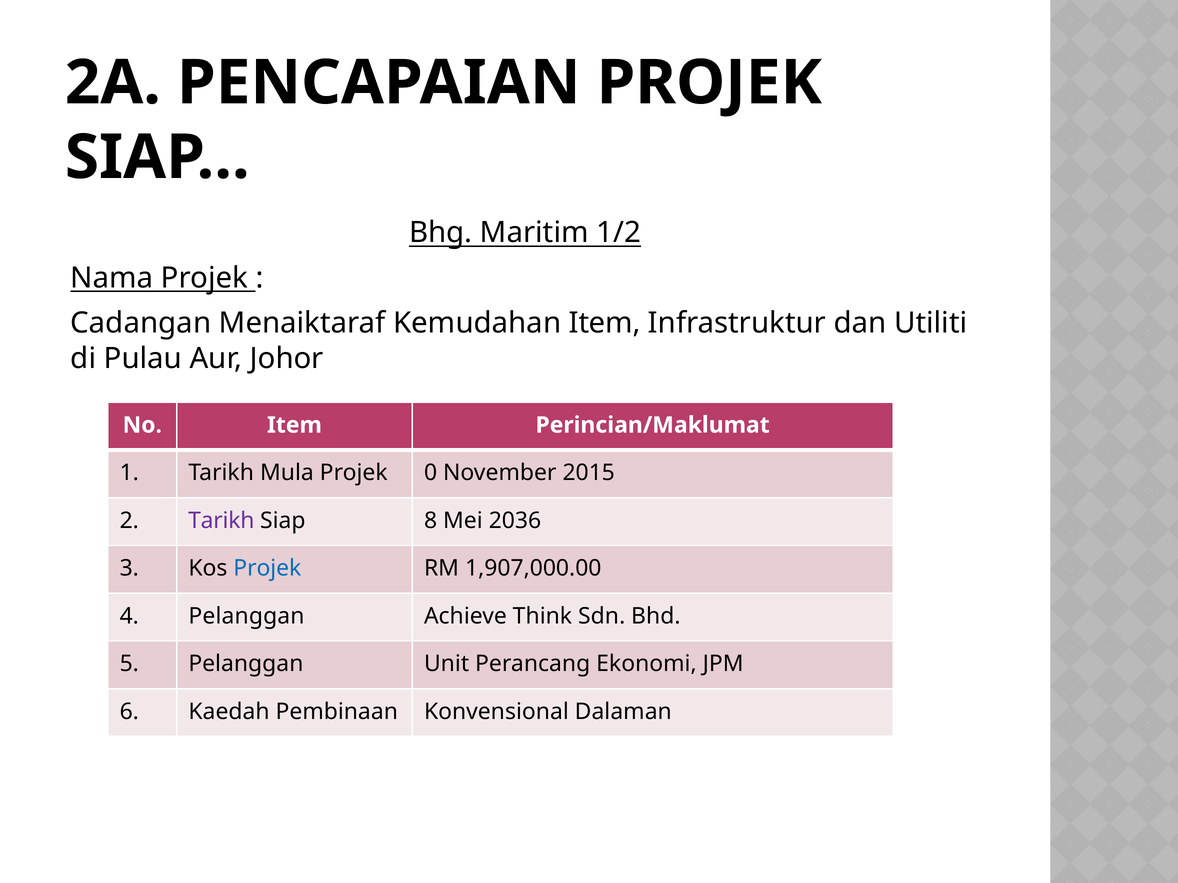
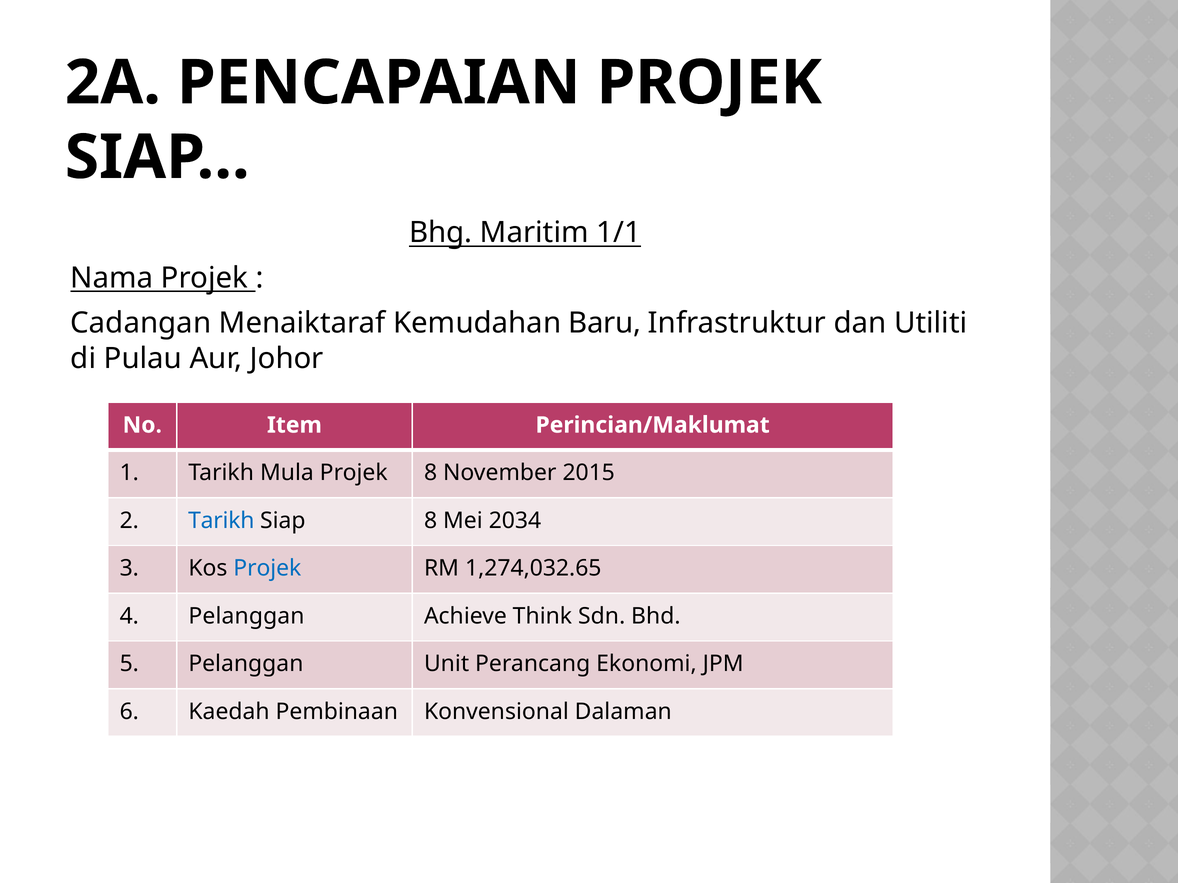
1/2: 1/2 -> 1/1 (619, 233)
Kemudahan Item: Item -> Baru (605, 323)
Projek 0: 0 -> 8 (431, 473)
Tarikh colour: purple -> blue (221, 521)
2036: 2036 -> 2034 (515, 521)
1,907,000.00: 1,907,000.00 -> 1,274,032.65 (533, 569)
